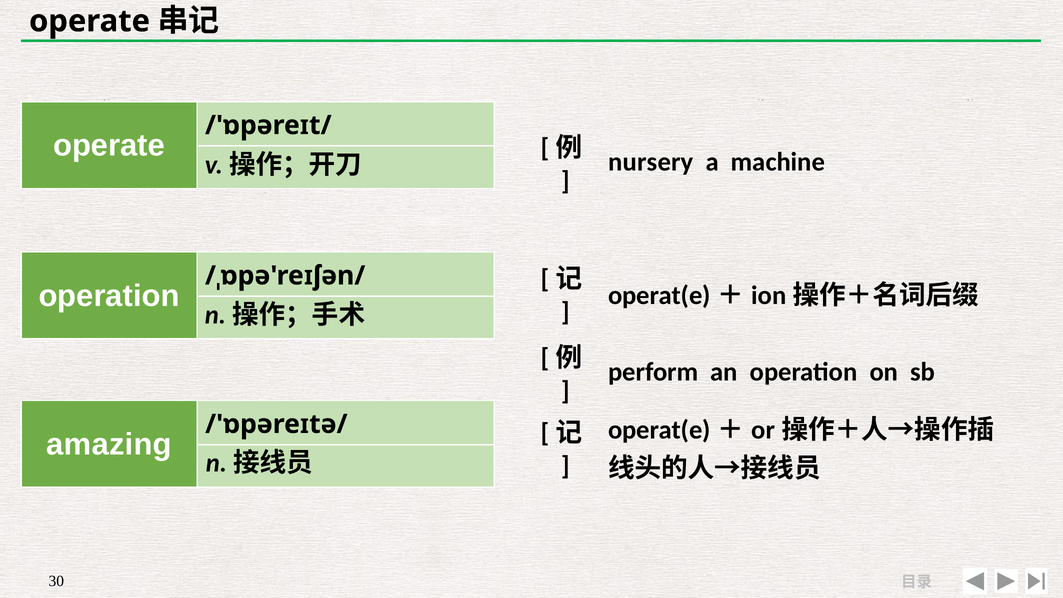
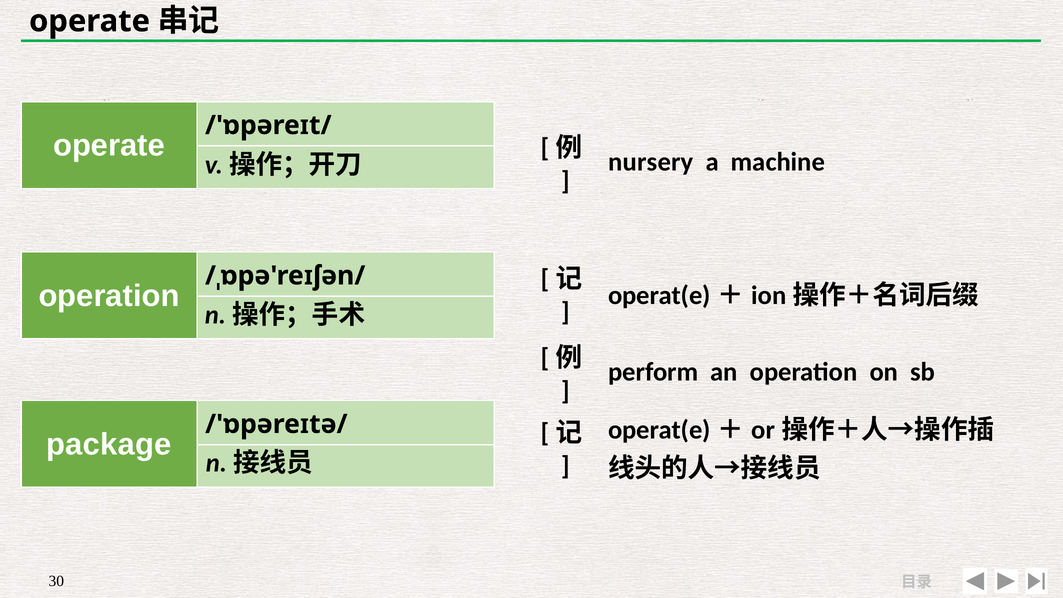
amazing: amazing -> package (109, 444)
